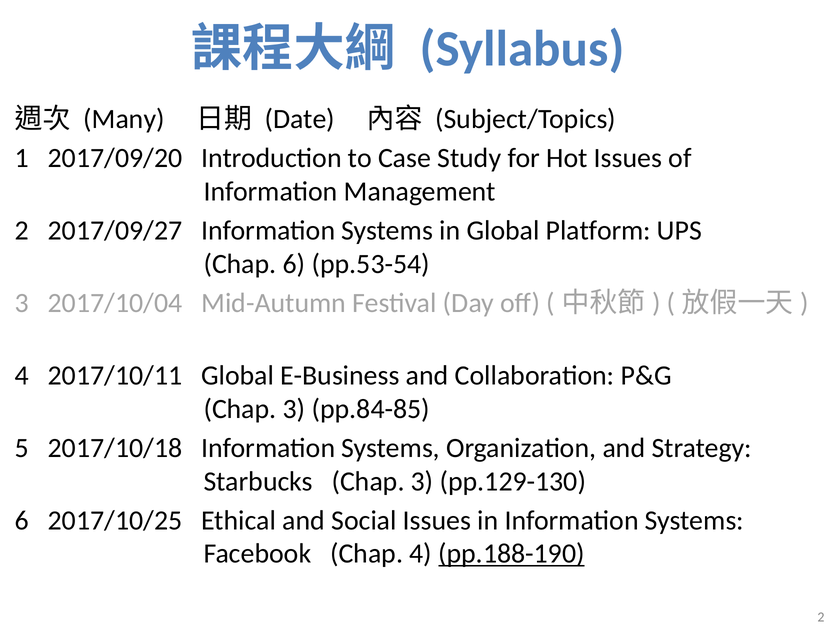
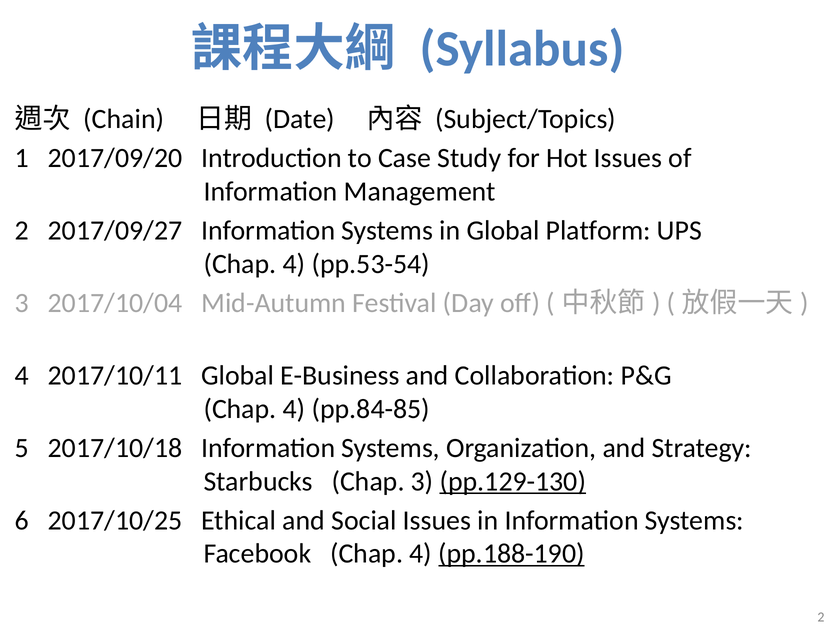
Many: Many -> Chain (124, 119)
6: 6 -> 4 (294, 264)
3: 3 -> 4 (294, 409)
pp.129-130 underline: none -> present (513, 481)
